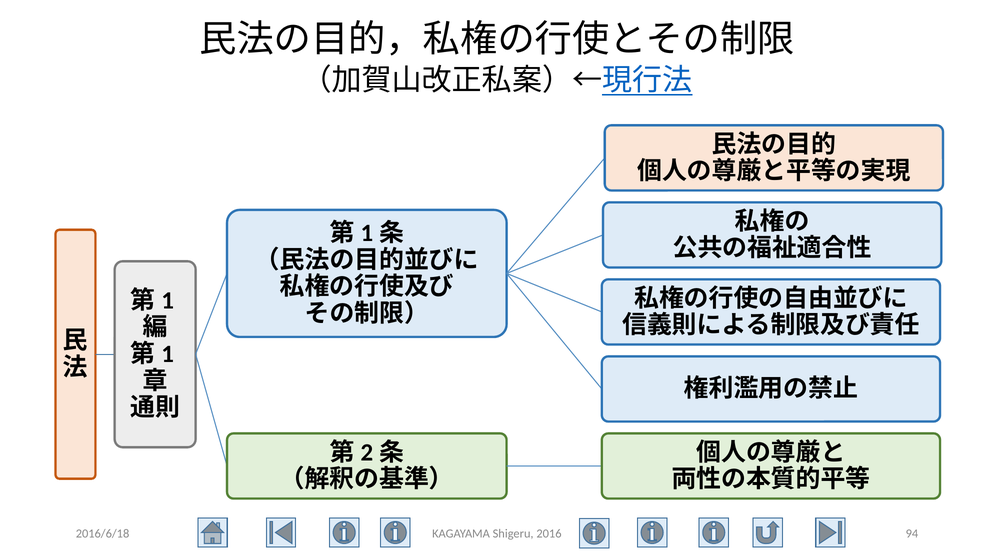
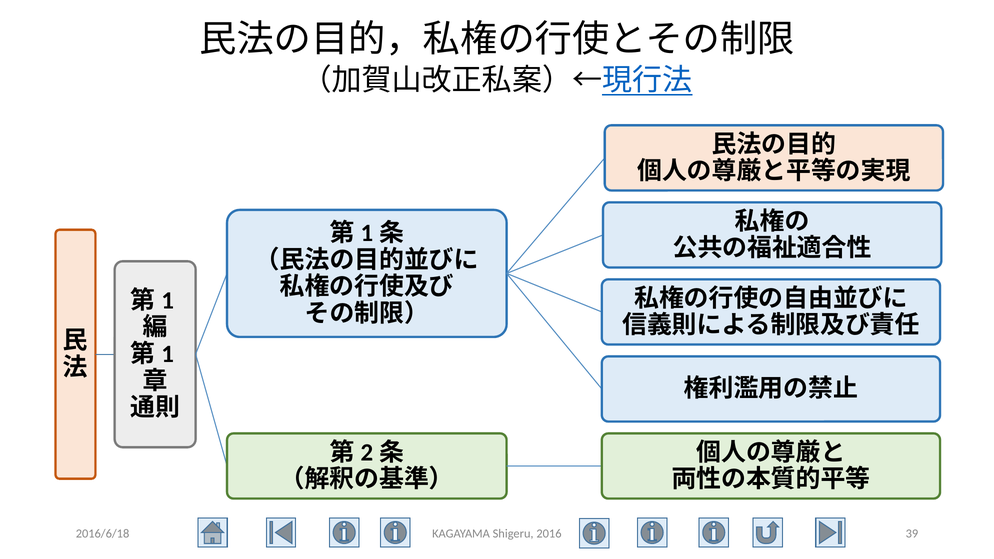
94: 94 -> 39 (912, 534)
